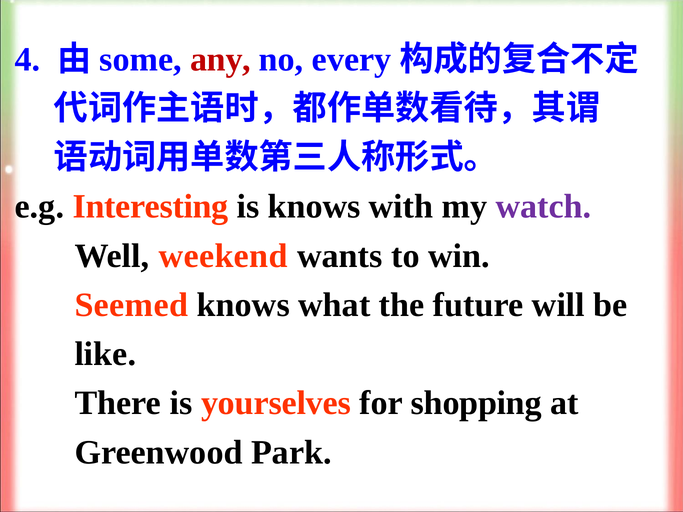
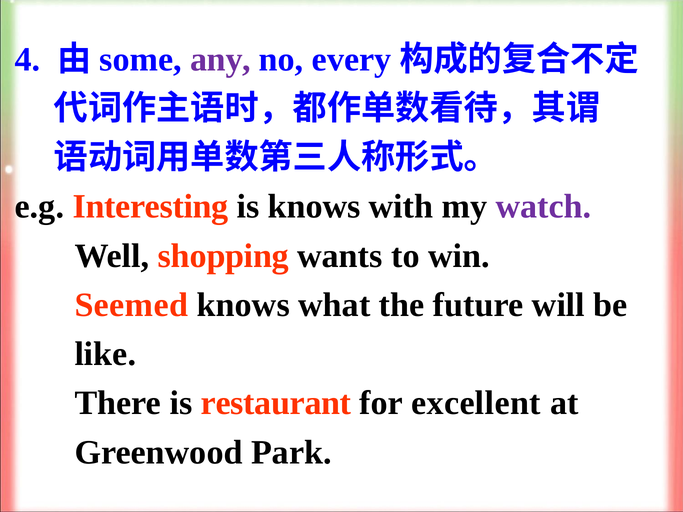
any colour: red -> purple (220, 59)
weekend: weekend -> shopping (223, 256)
yourselves: yourselves -> restaurant (276, 403)
shopping: shopping -> excellent (476, 403)
